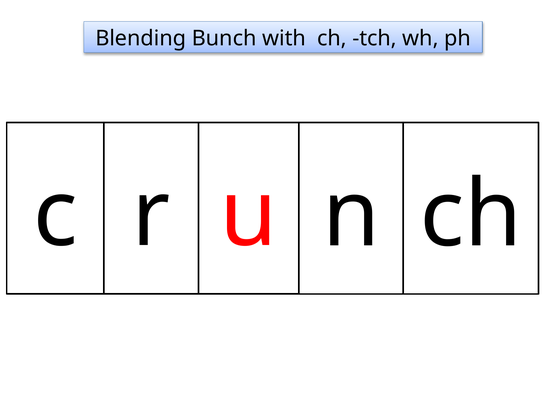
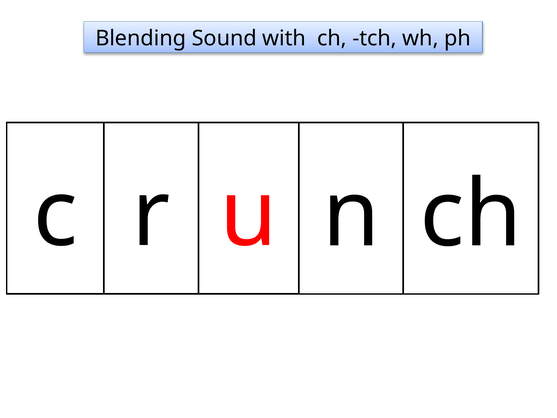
Bunch: Bunch -> Sound (224, 38)
